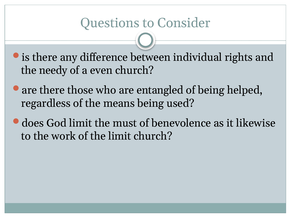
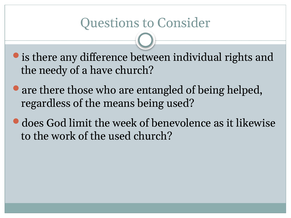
even: even -> have (101, 70)
must: must -> week (125, 123)
the limit: limit -> used (120, 136)
